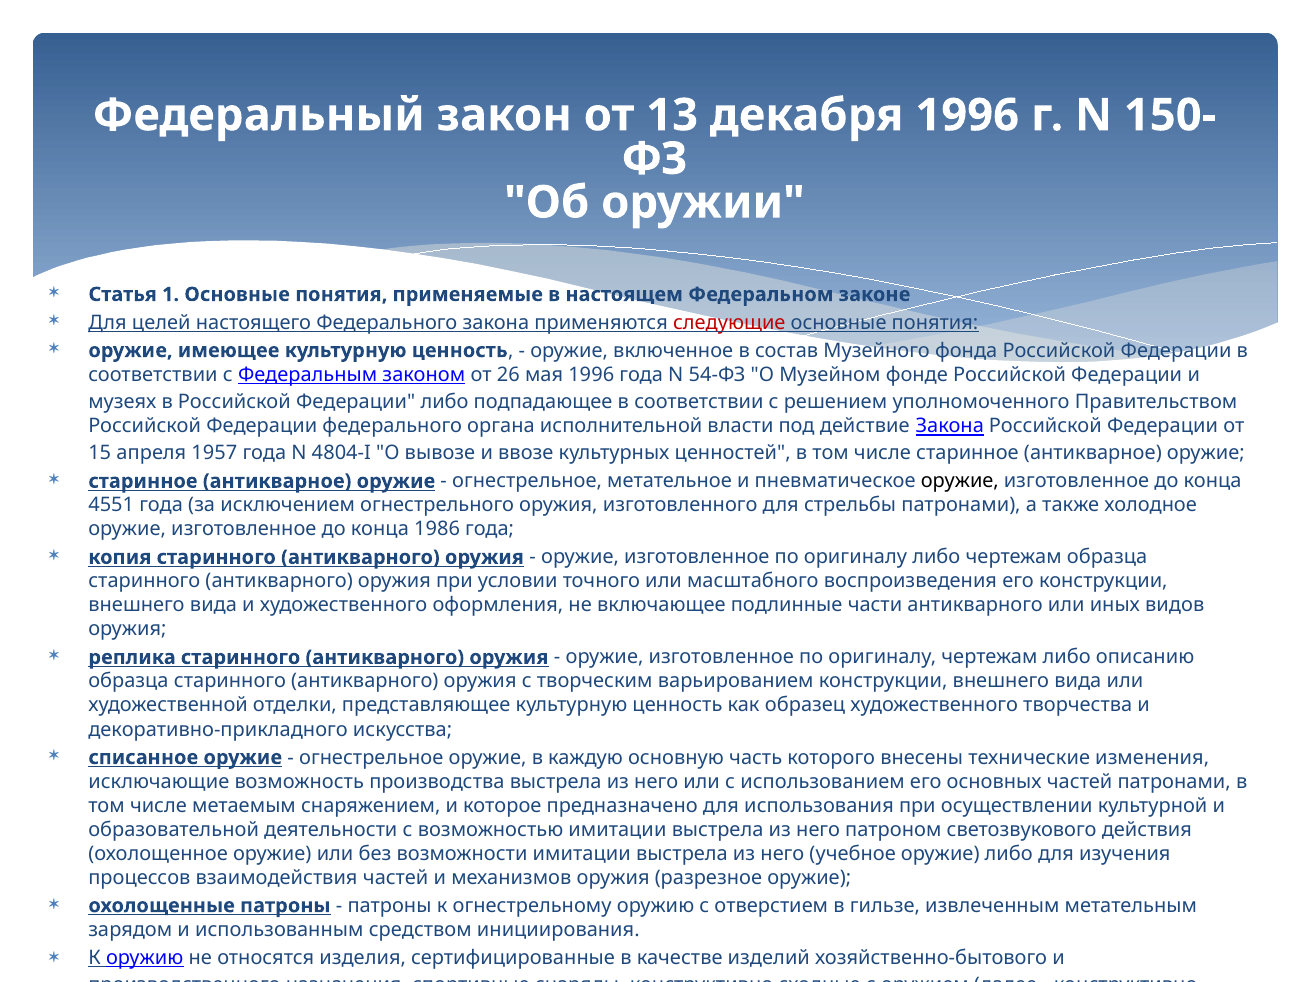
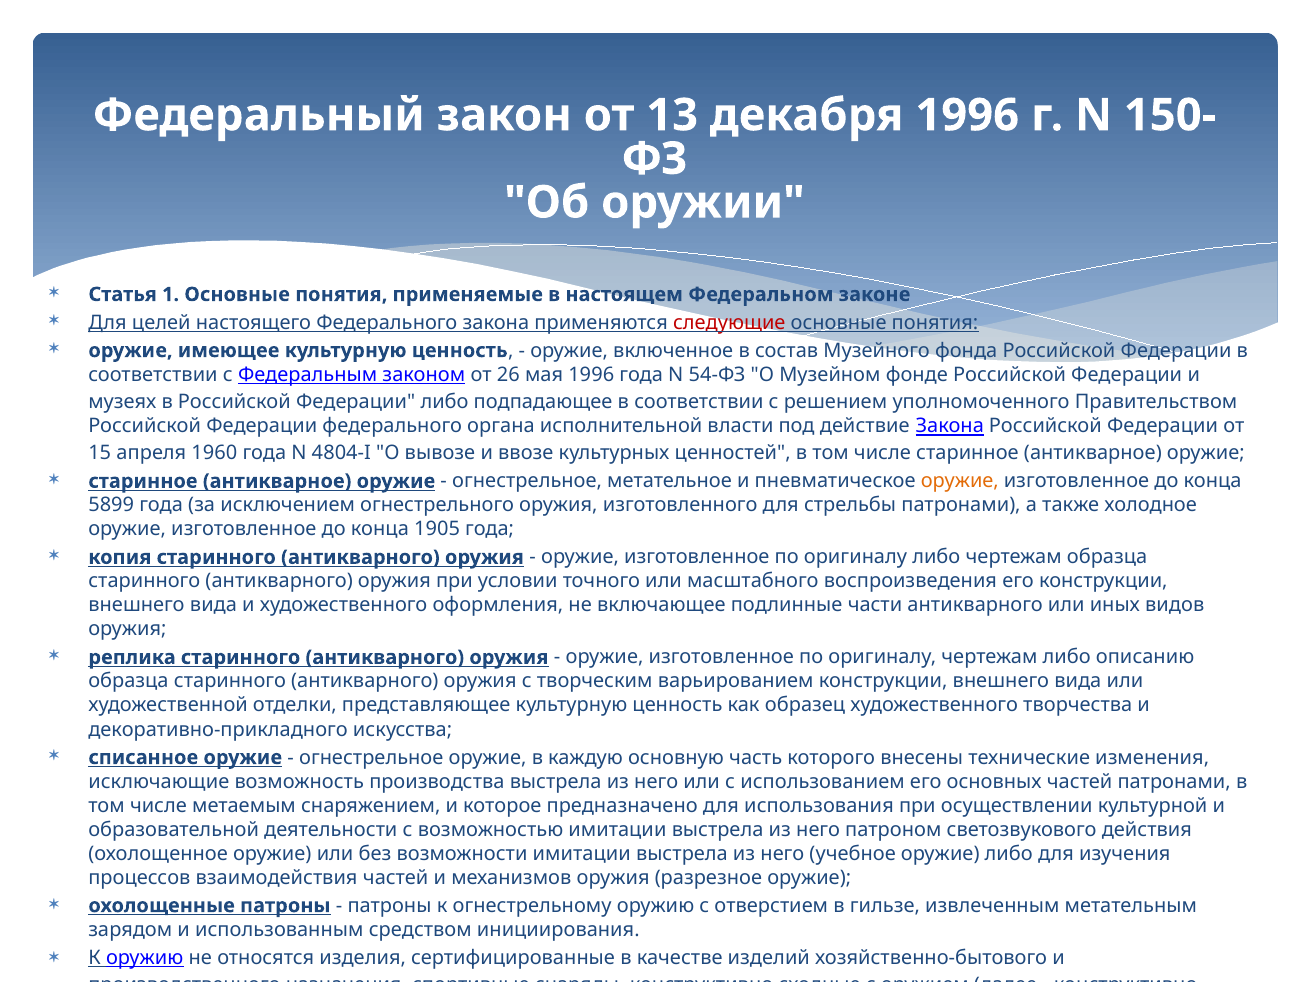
1957: 1957 -> 1960 (214, 453)
оружие colour: black -> orange (960, 481)
4551: 4551 -> 5899 (111, 505)
1986: 1986 -> 1905 (437, 529)
